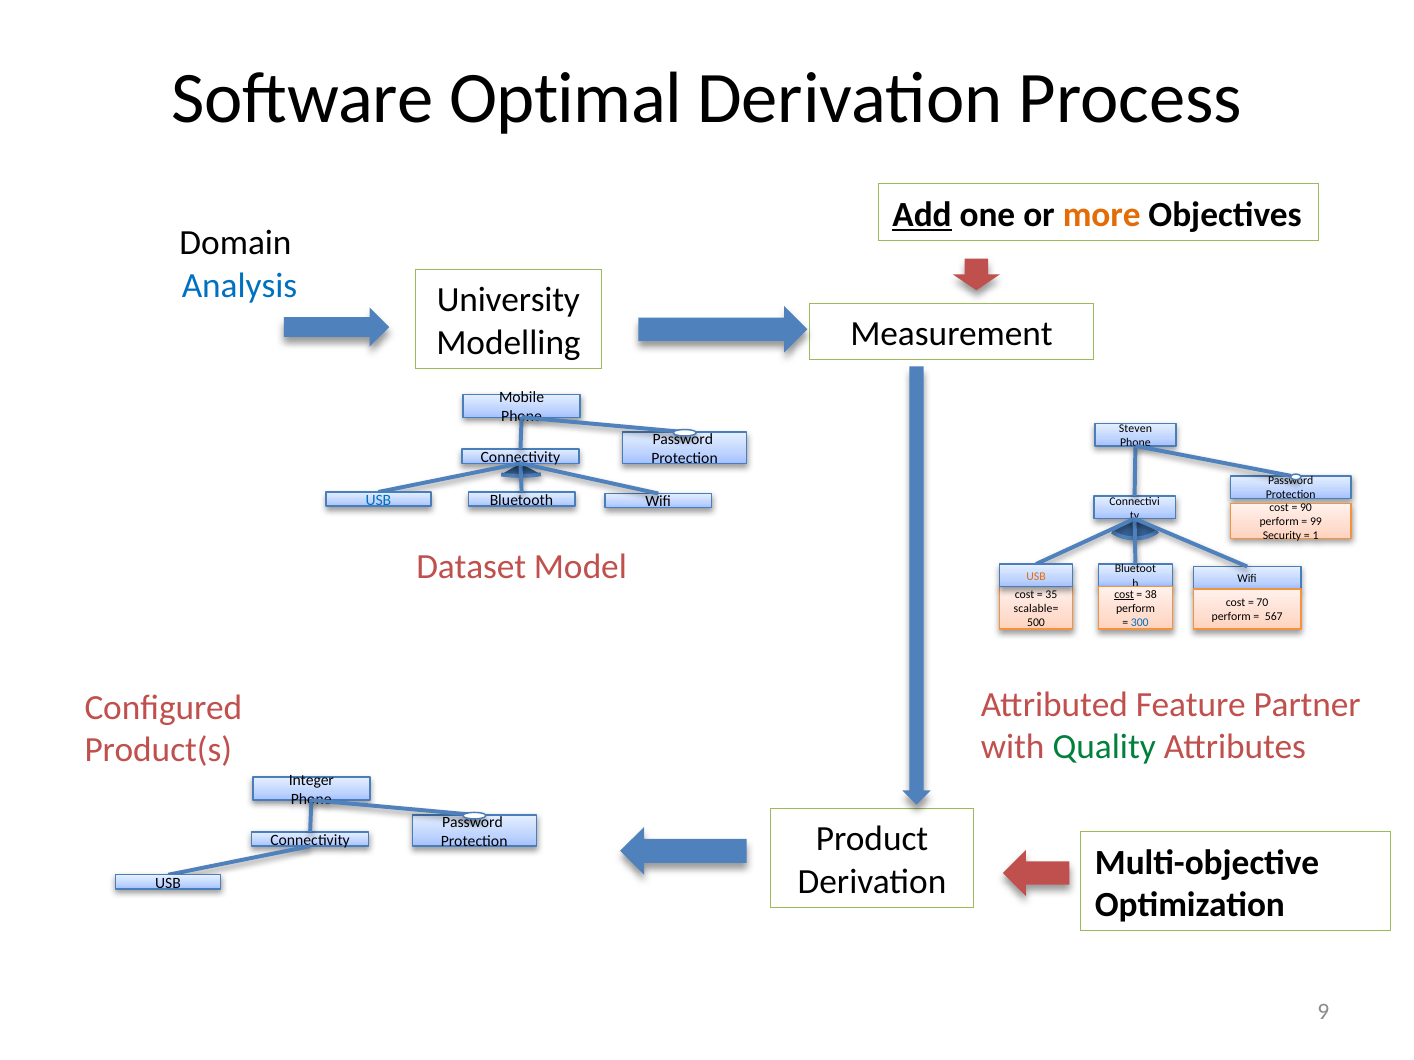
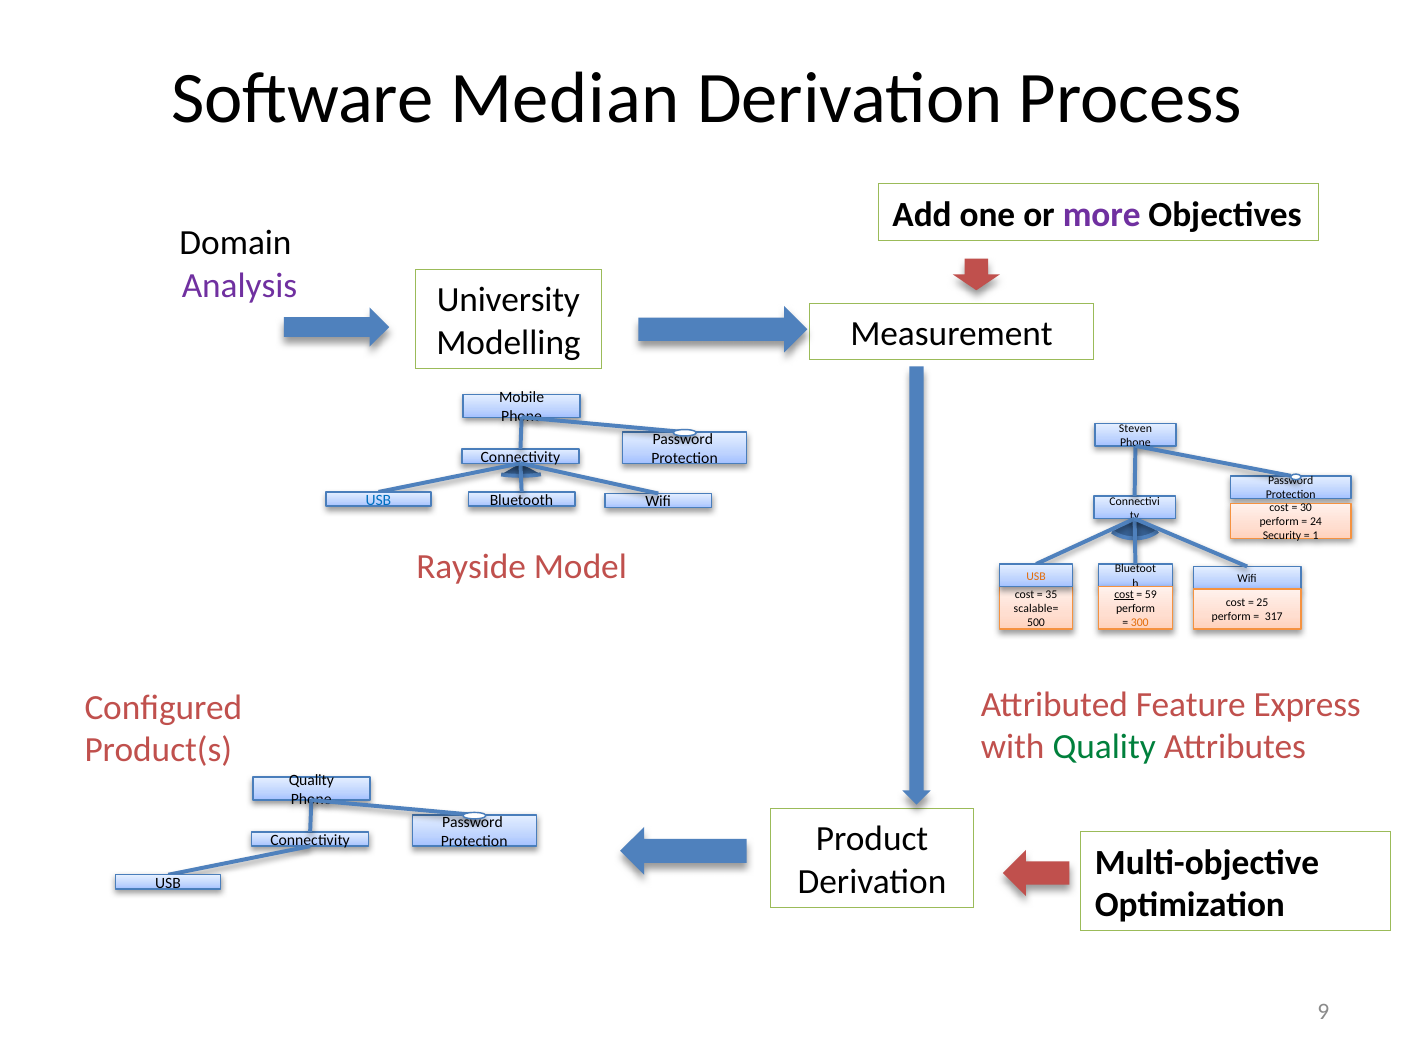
Optimal: Optimal -> Median (565, 98)
Add underline: present -> none (922, 215)
more colour: orange -> purple (1102, 215)
Analysis colour: blue -> purple (240, 286)
90: 90 -> 30 (1306, 508)
99: 99 -> 24 (1316, 522)
Dataset: Dataset -> Rayside (471, 567)
38: 38 -> 59 (1151, 595)
70: 70 -> 25 (1262, 603)
567: 567 -> 317 (1274, 617)
300 colour: blue -> orange (1140, 623)
Partner: Partner -> Express (1307, 705)
Integer: Integer -> Quality (311, 781)
